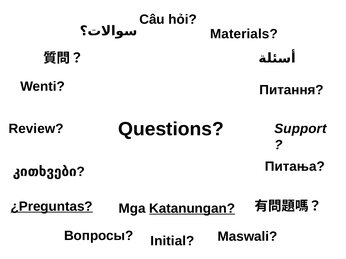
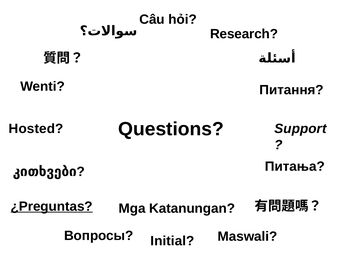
Materials: Materials -> Research (244, 34)
Review: Review -> Hosted (36, 129)
Katanungan underline: present -> none (192, 209)
